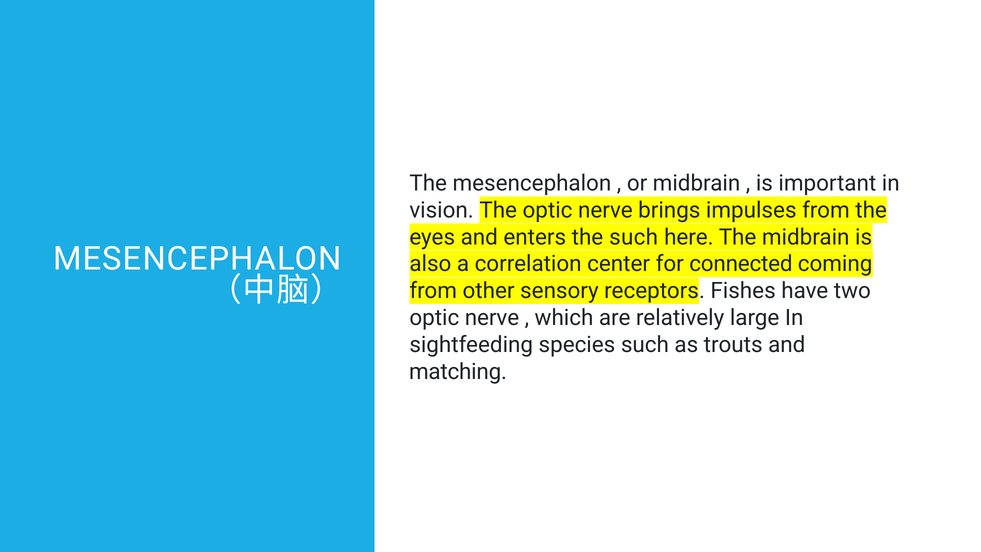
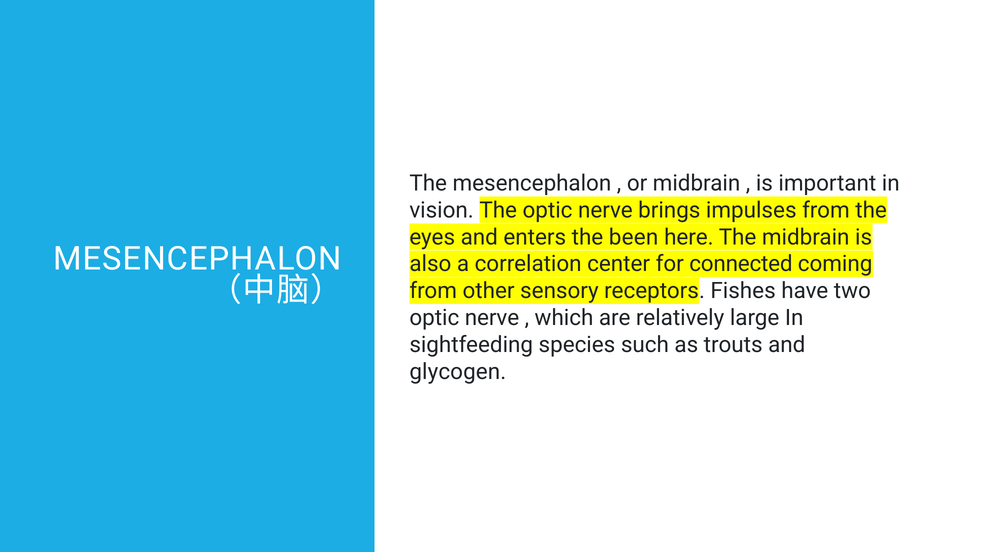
the such: such -> been (634, 237)
matching: matching -> glycogen (458, 372)
